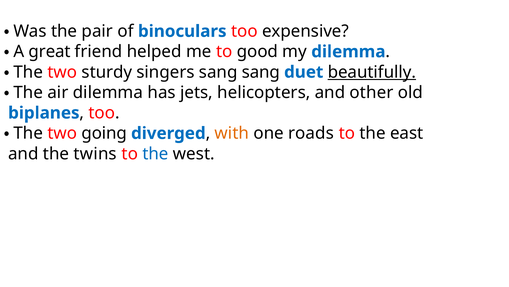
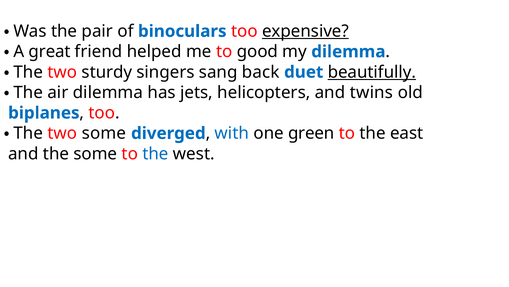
expensive underline: none -> present (305, 31)
sang sang: sang -> back (261, 72)
other: other -> twins (371, 92)
two going: going -> some (104, 133)
with colour: orange -> blue (232, 133)
roads: roads -> green (311, 133)
the twins: twins -> some (95, 153)
